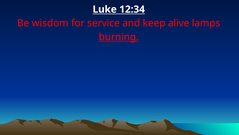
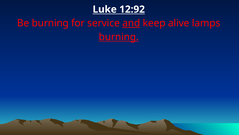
12:34: 12:34 -> 12:92 (132, 9)
Be wisdom: wisdom -> burning (50, 23)
and underline: none -> present (131, 23)
